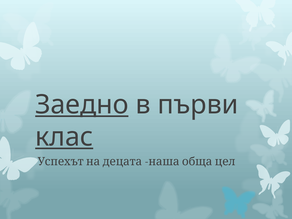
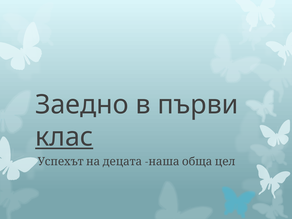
Заедно underline: present -> none (82, 105)
